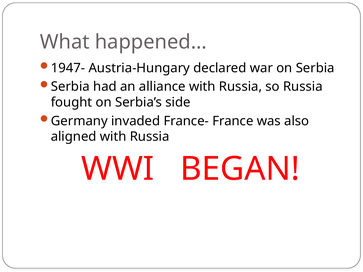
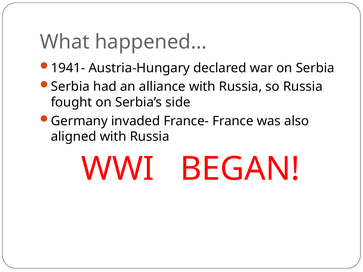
1947-: 1947- -> 1941- (68, 68)
